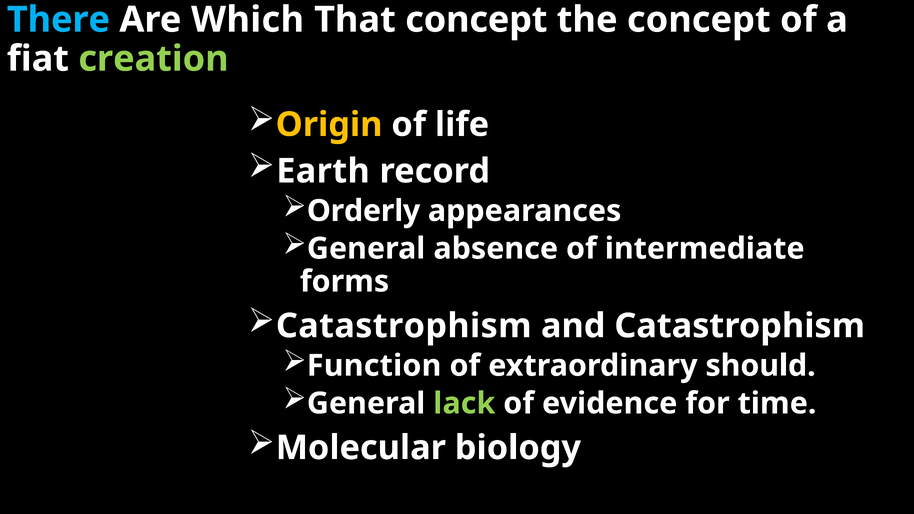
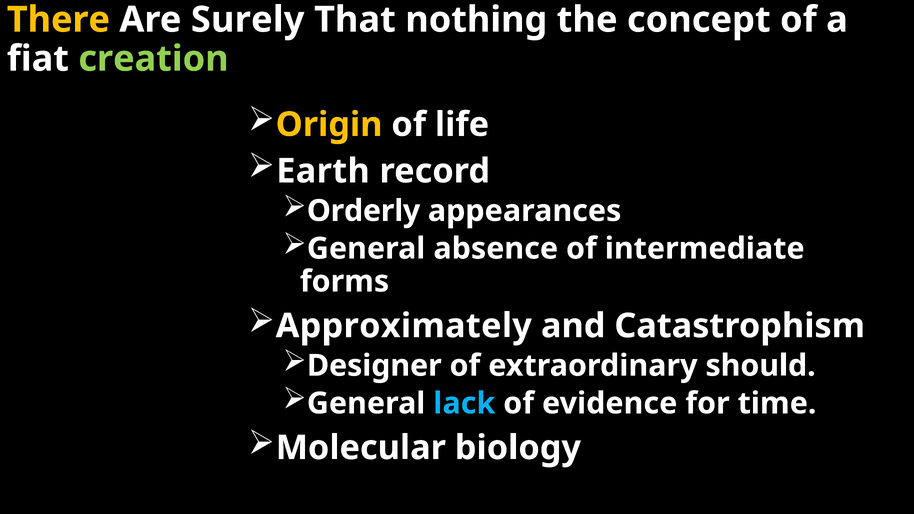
There colour: light blue -> yellow (58, 20)
Which: Which -> Surely (248, 20)
That concept: concept -> nothing (476, 20)
Catastrophism: Catastrophism -> Approximately (404, 326)
Function: Function -> Designer (374, 366)
lack colour: light green -> light blue (464, 403)
